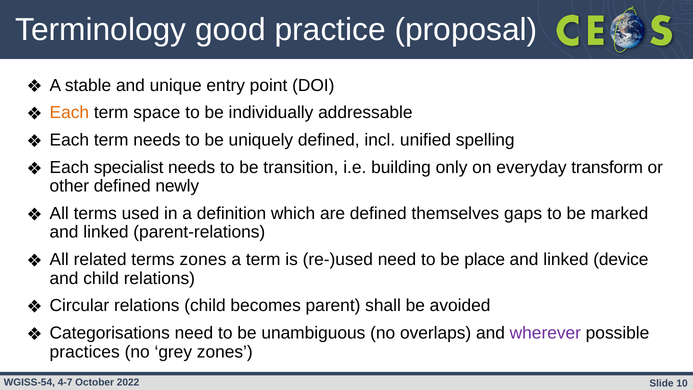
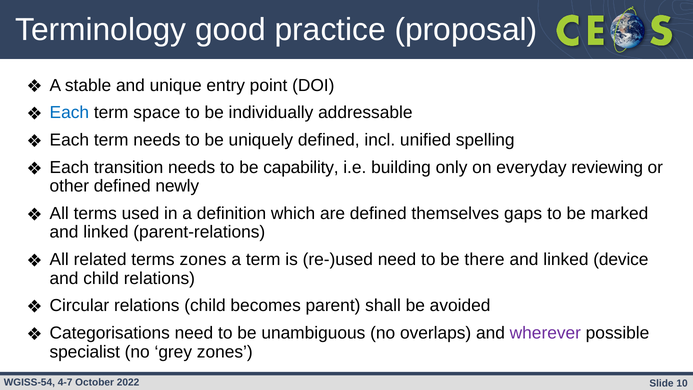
Each colour: orange -> blue (69, 113)
specialist: specialist -> transition (129, 167)
transition: transition -> capability (301, 167)
transform: transform -> reviewing (607, 167)
place: place -> there (484, 260)
practices: practices -> specialist (85, 352)
